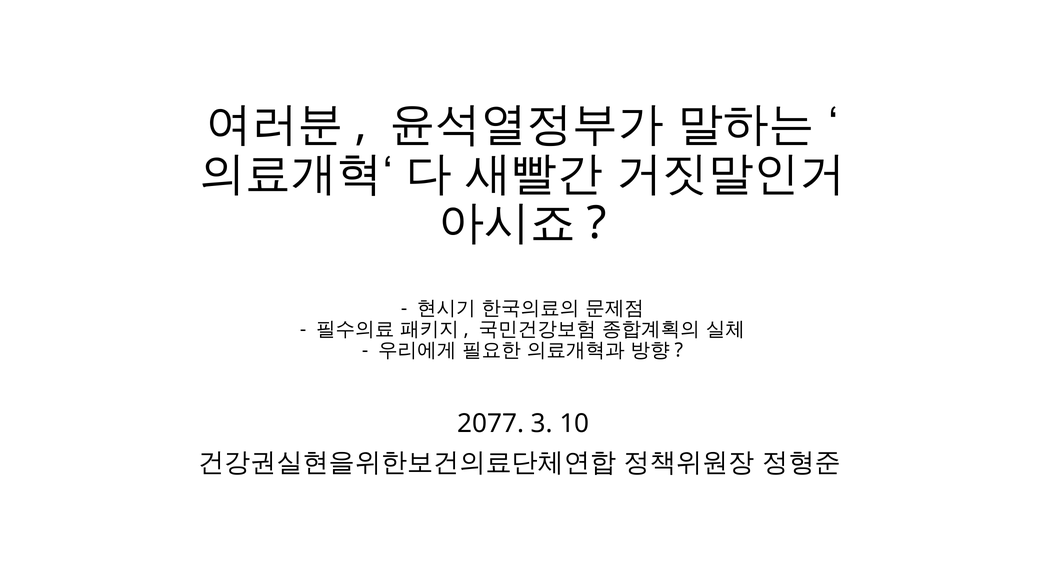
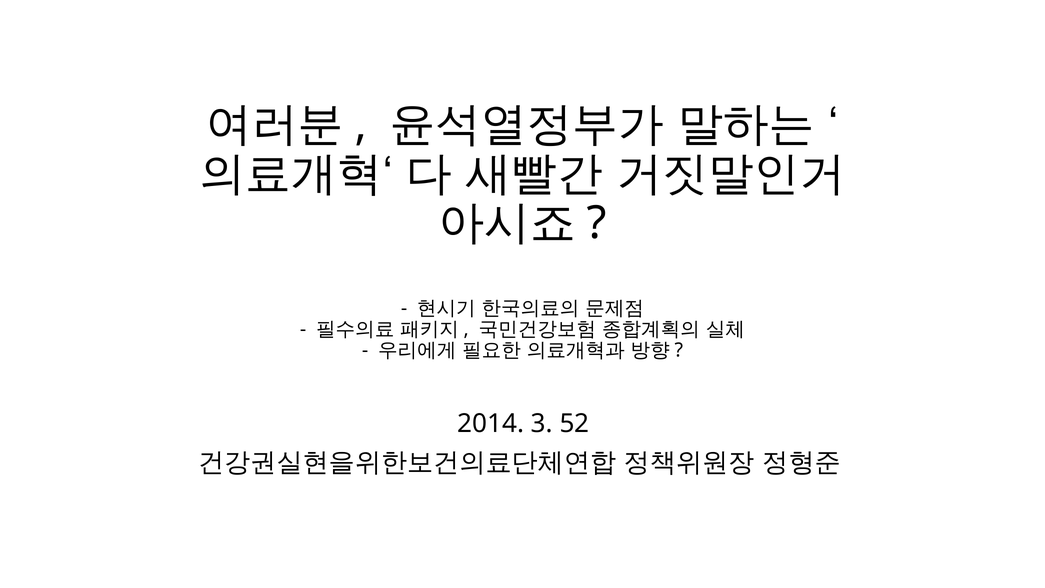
2077: 2077 -> 2014 (491, 423)
10: 10 -> 52 (574, 423)
